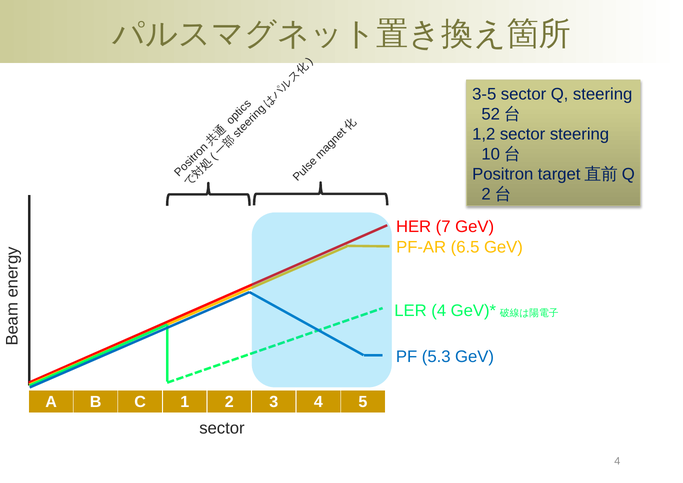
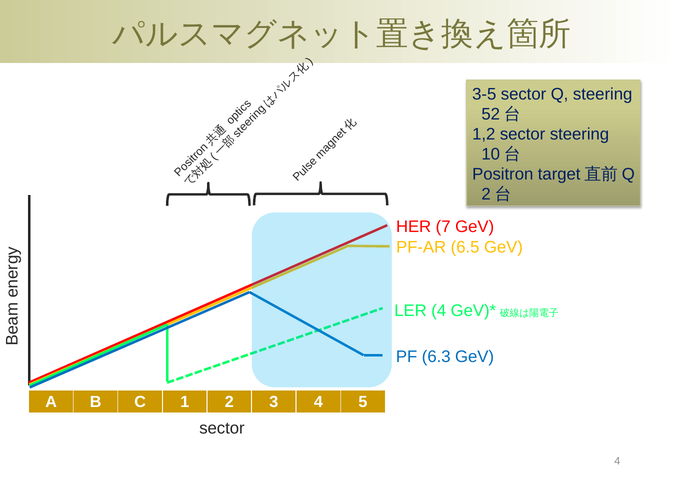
5.3: 5.3 -> 6.3 (436, 357)
